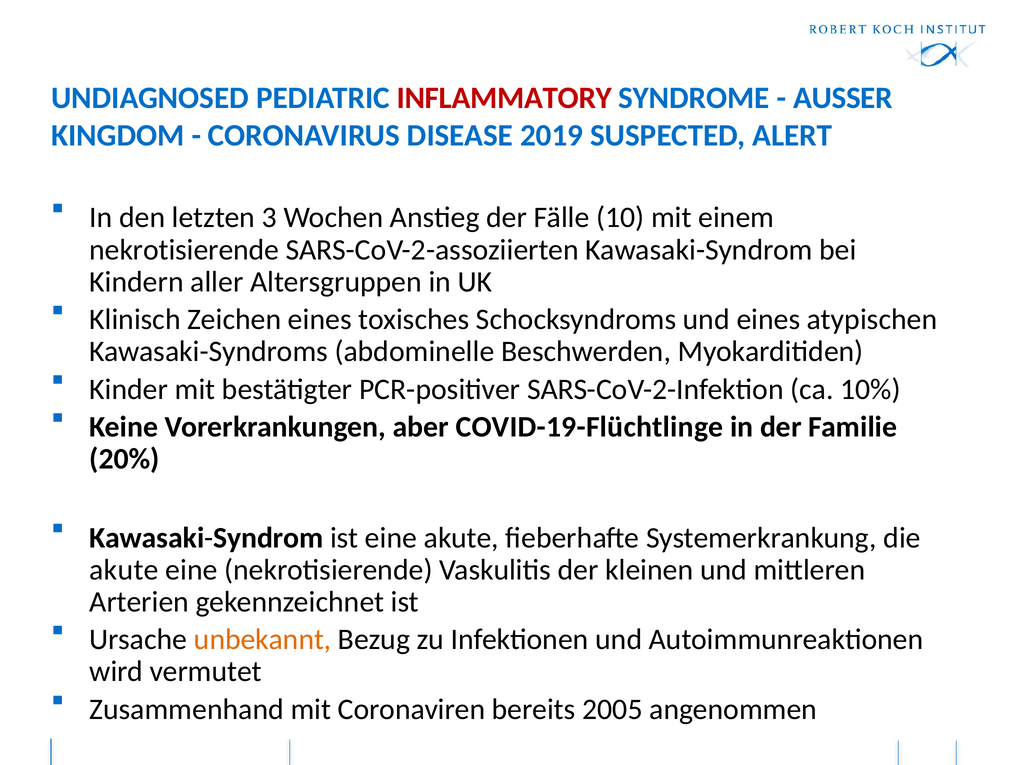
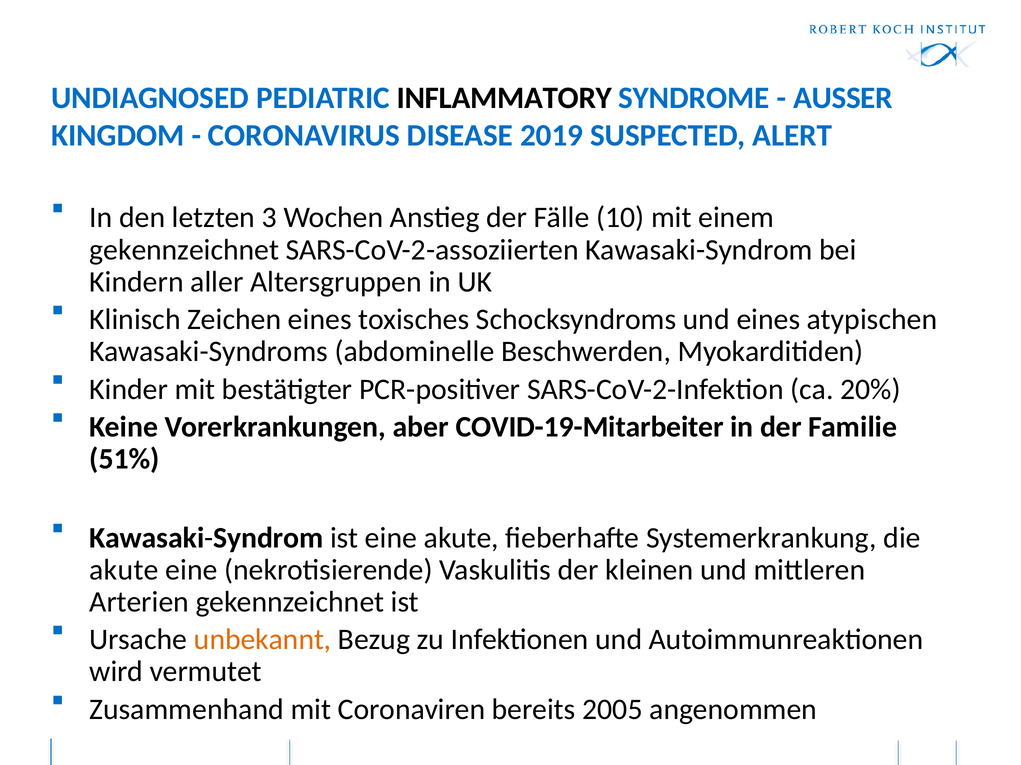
INFLAMMATORY colour: red -> black (504, 98)
nekrotisierende: nekrotisierende -> gekennzeichnet (184, 250)
10%: 10% -> 20% (871, 390)
COVID-19-Flüchtlinge: COVID-19-Flüchtlinge -> COVID-19-Mitarbeiter (590, 427)
20%: 20% -> 51% (125, 459)
